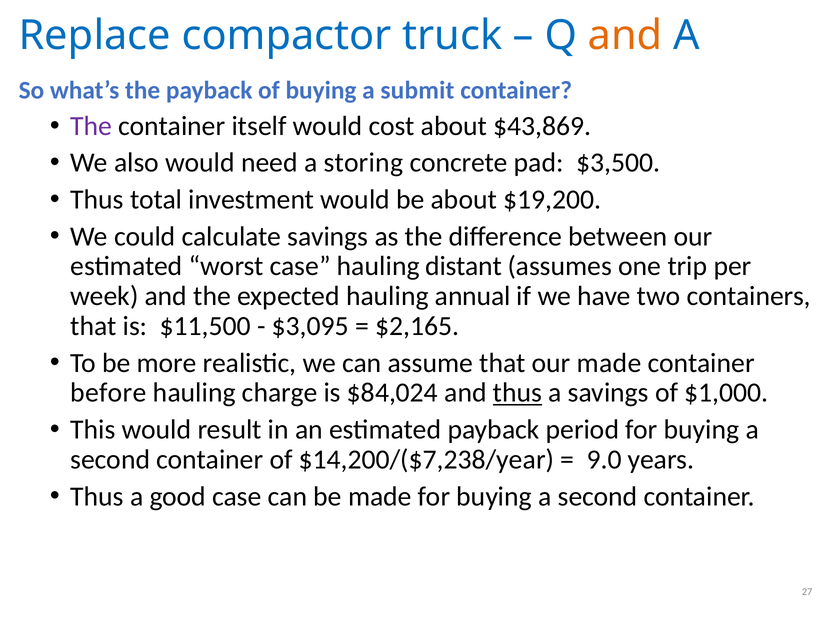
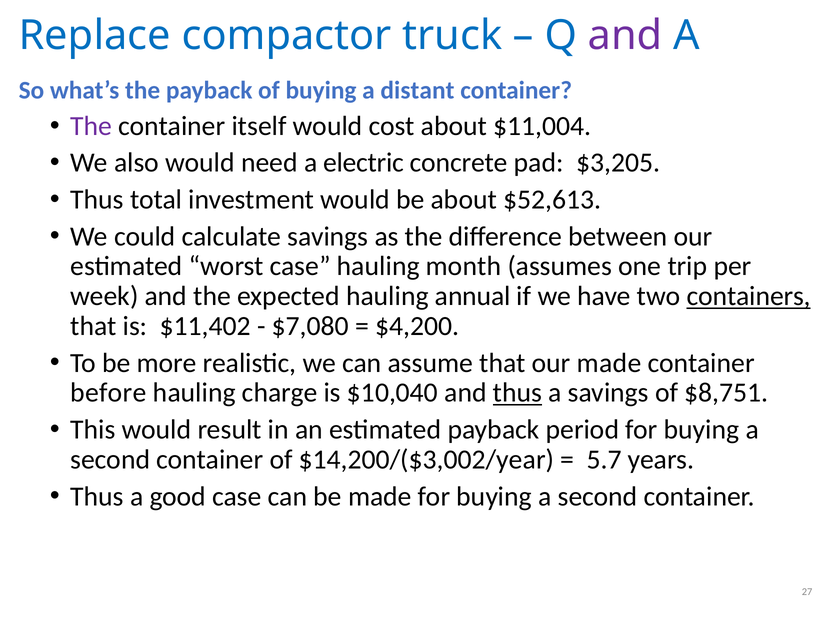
and colour: orange -> purple (625, 35)
submit: submit -> distant (417, 90)
$43,869: $43,869 -> $11,004 (542, 126)
storing: storing -> electric (364, 163)
$3,500: $3,500 -> $3,205 (618, 163)
$19,200: $19,200 -> $52,613 (552, 200)
distant: distant -> month (463, 266)
containers underline: none -> present (749, 296)
$11,500: $11,500 -> $11,402 (205, 326)
$3,095: $3,095 -> $7,080 (310, 326)
$2,165: $2,165 -> $4,200 (417, 326)
$84,024: $84,024 -> $10,040 (392, 393)
$1,000: $1,000 -> $8,751 (726, 393)
$14,200/($7,238/year: $14,200/($7,238/year -> $14,200/($3,002/year (426, 460)
9.0: 9.0 -> 5.7 (604, 460)
